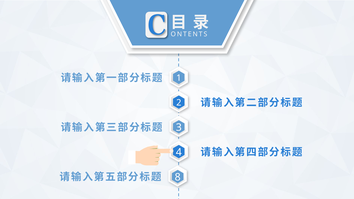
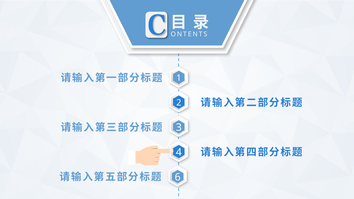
8: 8 -> 6 (178, 177)
